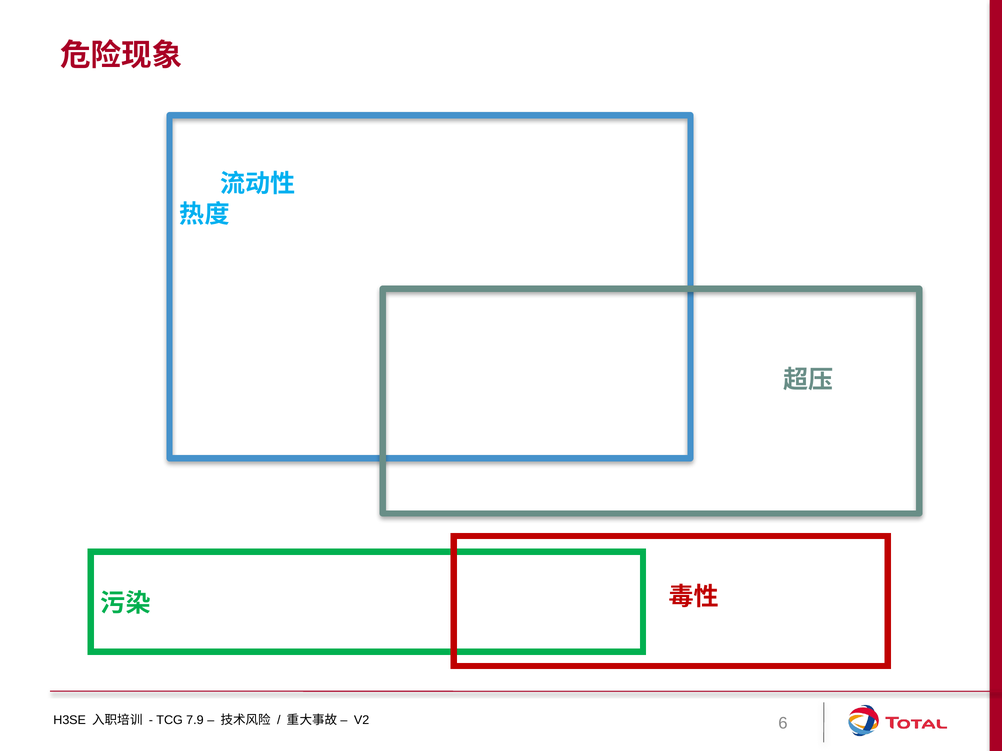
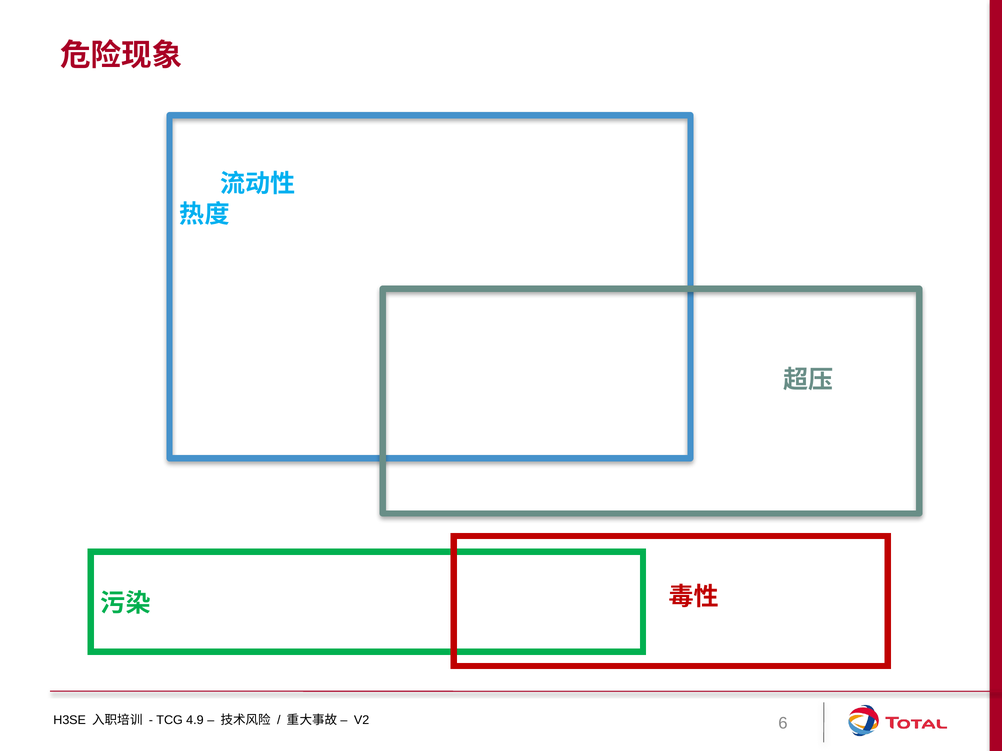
7.9: 7.9 -> 4.9 (195, 721)
